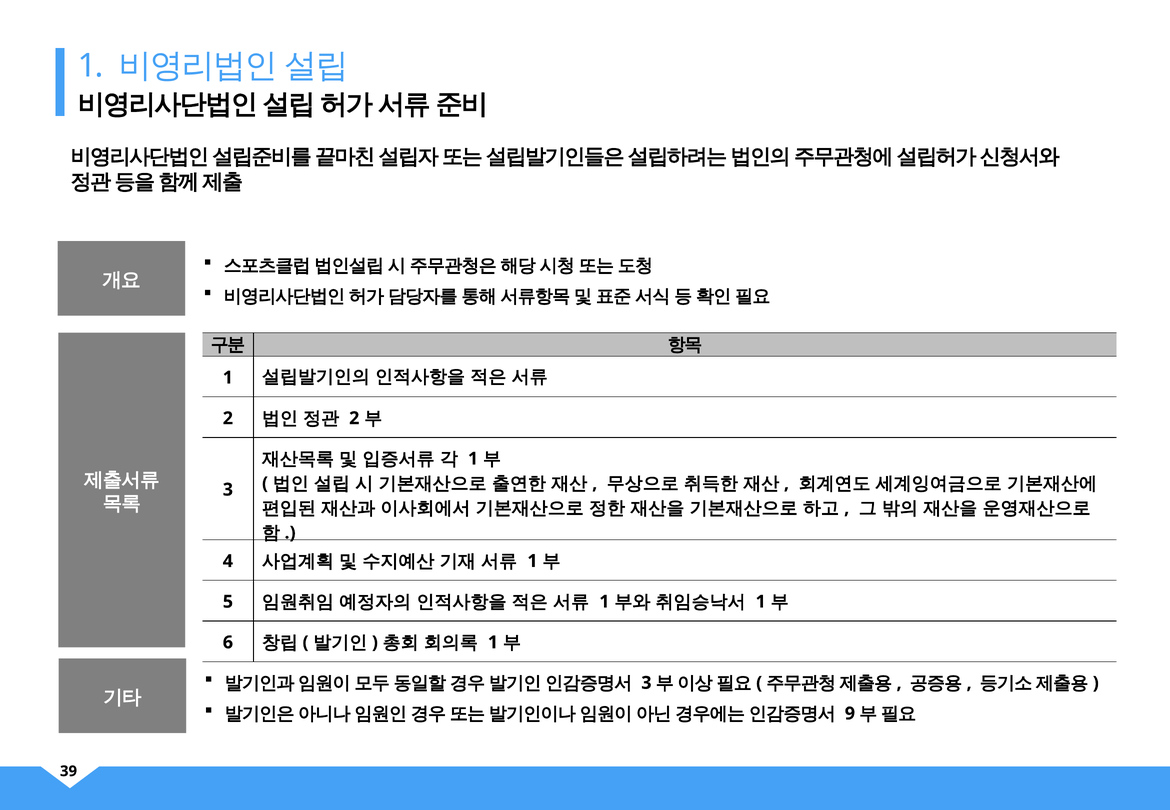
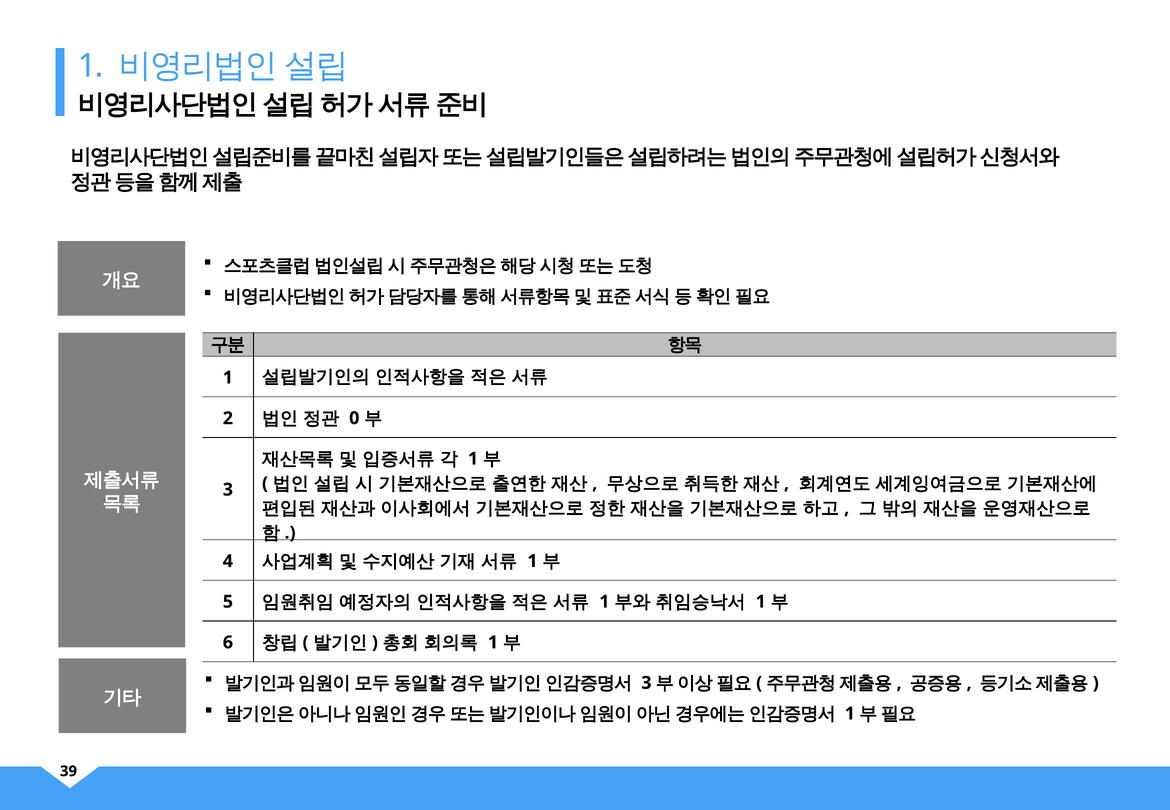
2: 2 -> 0 (354, 418)
9: 9 -> 1 (850, 713)
